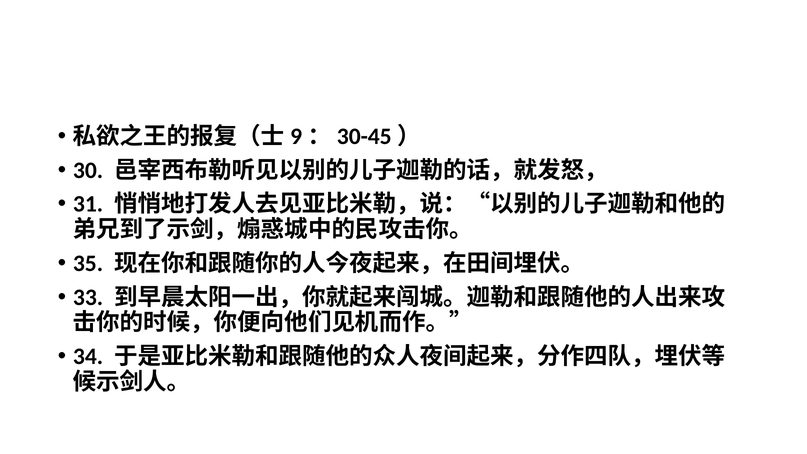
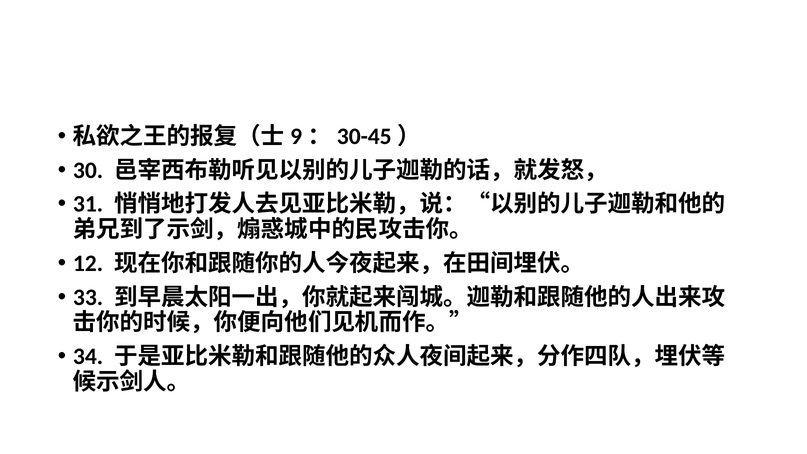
35: 35 -> 12 (88, 263)
